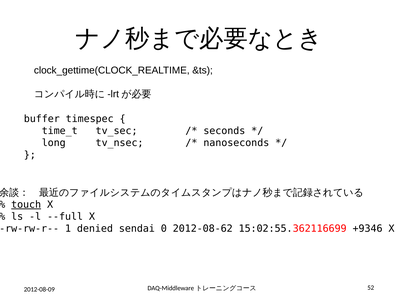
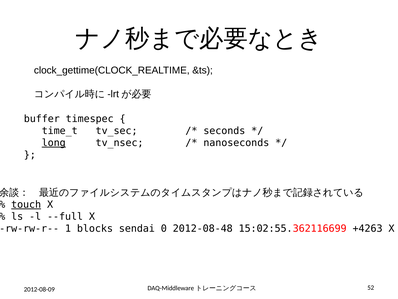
long underline: none -> present (54, 143)
denied: denied -> blocks (95, 228)
2012-08-62: 2012-08-62 -> 2012-08-48 (203, 228)
+9346: +9346 -> +4263 (368, 228)
